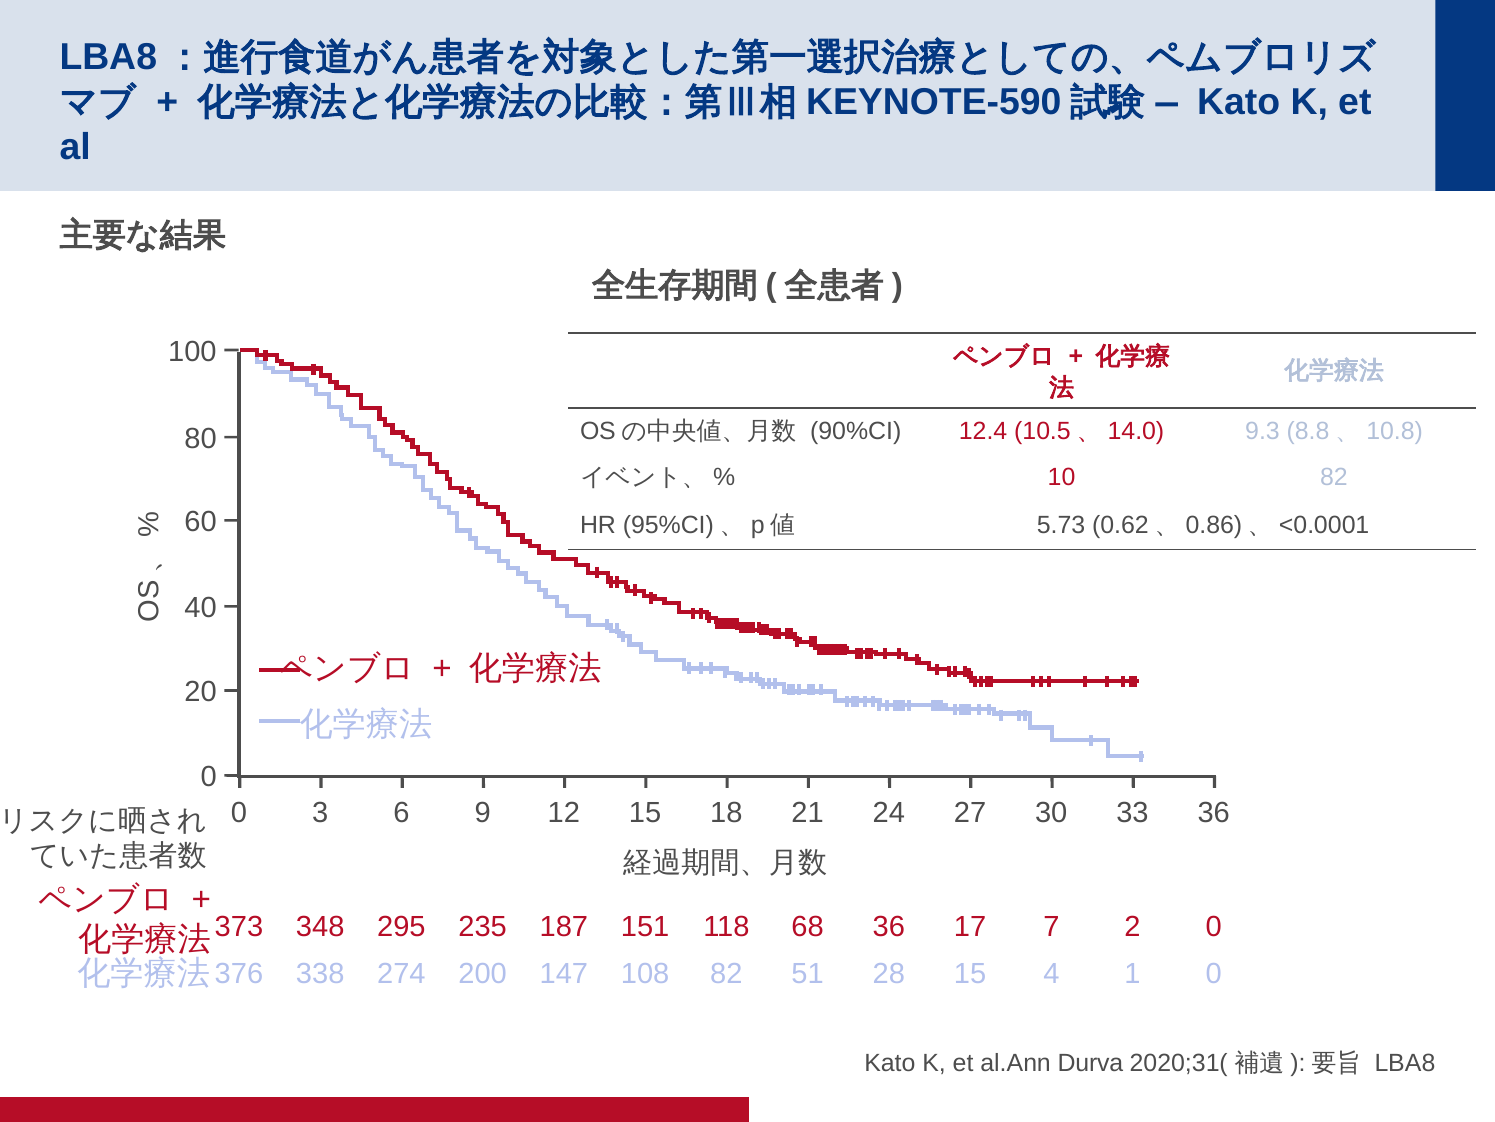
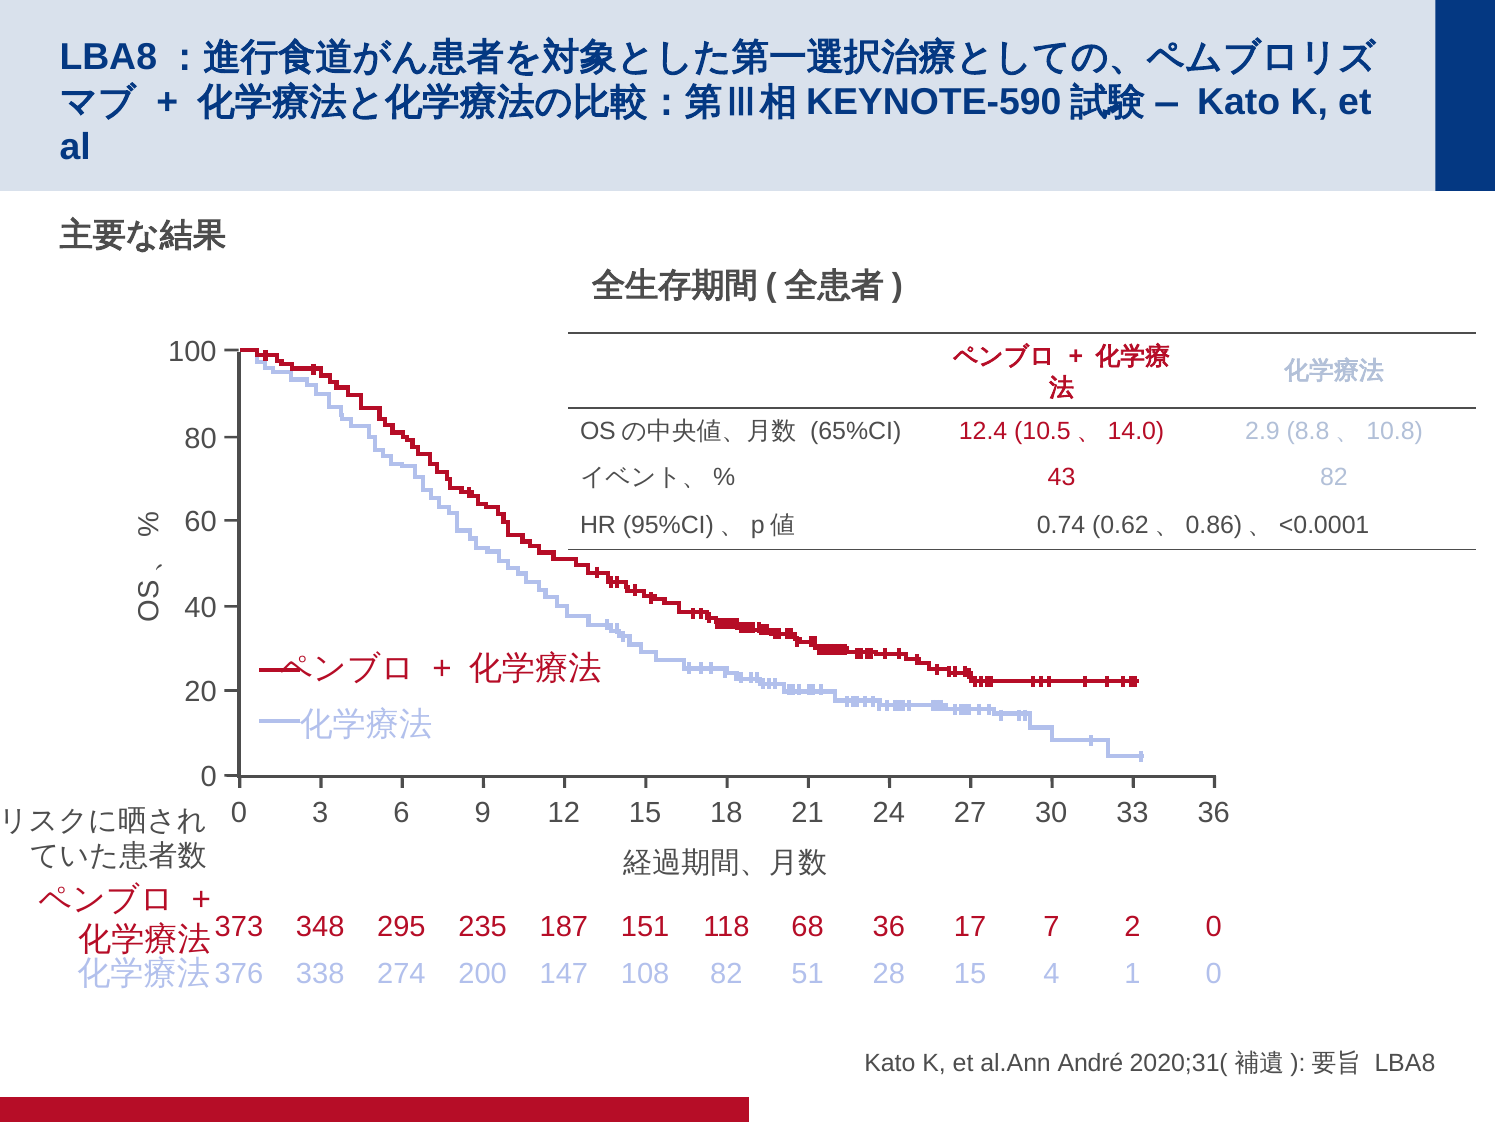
90%CI: 90%CI -> 65%CI (856, 431)
9.3: 9.3 -> 2.9 (1262, 431)
10: 10 -> 43 (1062, 477)
5.73: 5.73 -> 0.74 (1061, 525)
Durva: Durva -> André (1090, 1063)
